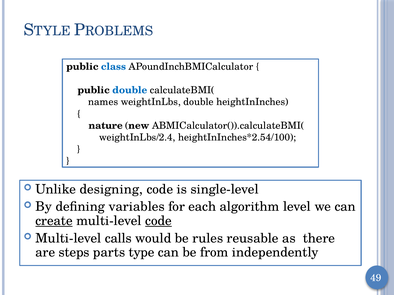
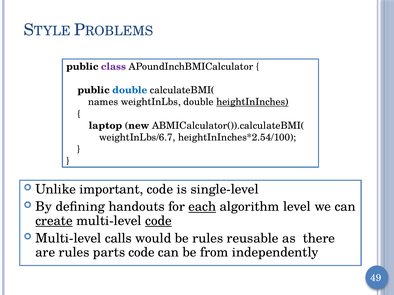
class colour: blue -> purple (114, 67)
heightInInches underline: none -> present (252, 102)
nature: nature -> laptop (106, 126)
weightInLbs/2.4: weightInLbs/2.4 -> weightInLbs/6.7 (137, 138)
designing: designing -> important (111, 190)
variables: variables -> handouts (137, 207)
each underline: none -> present (202, 207)
are steps: steps -> rules (74, 253)
parts type: type -> code (142, 253)
